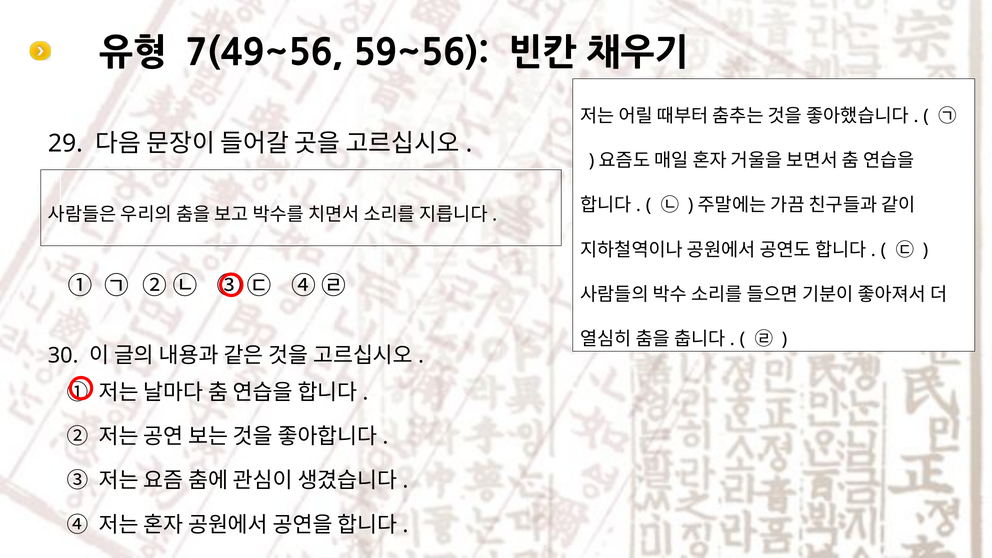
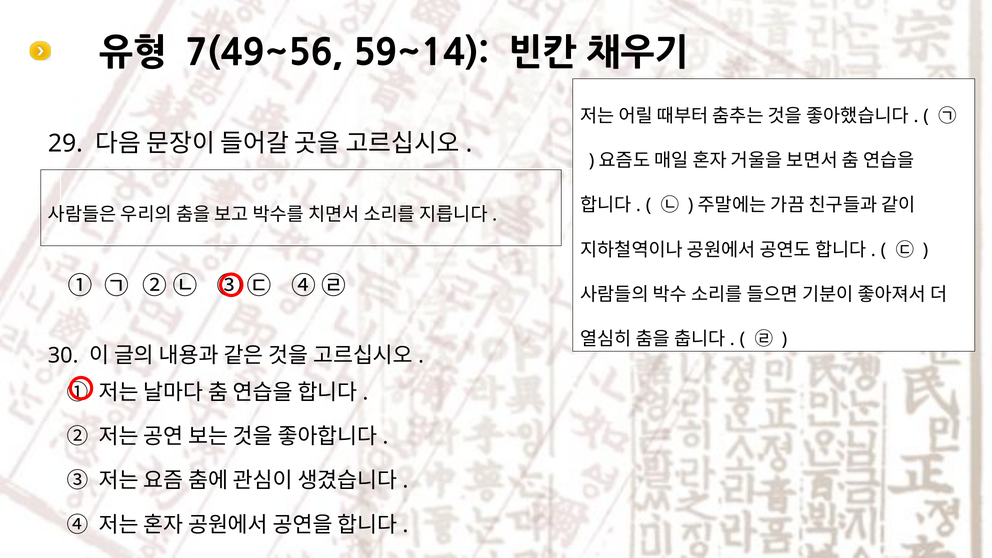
59~56: 59~56 -> 59~14 (422, 53)
